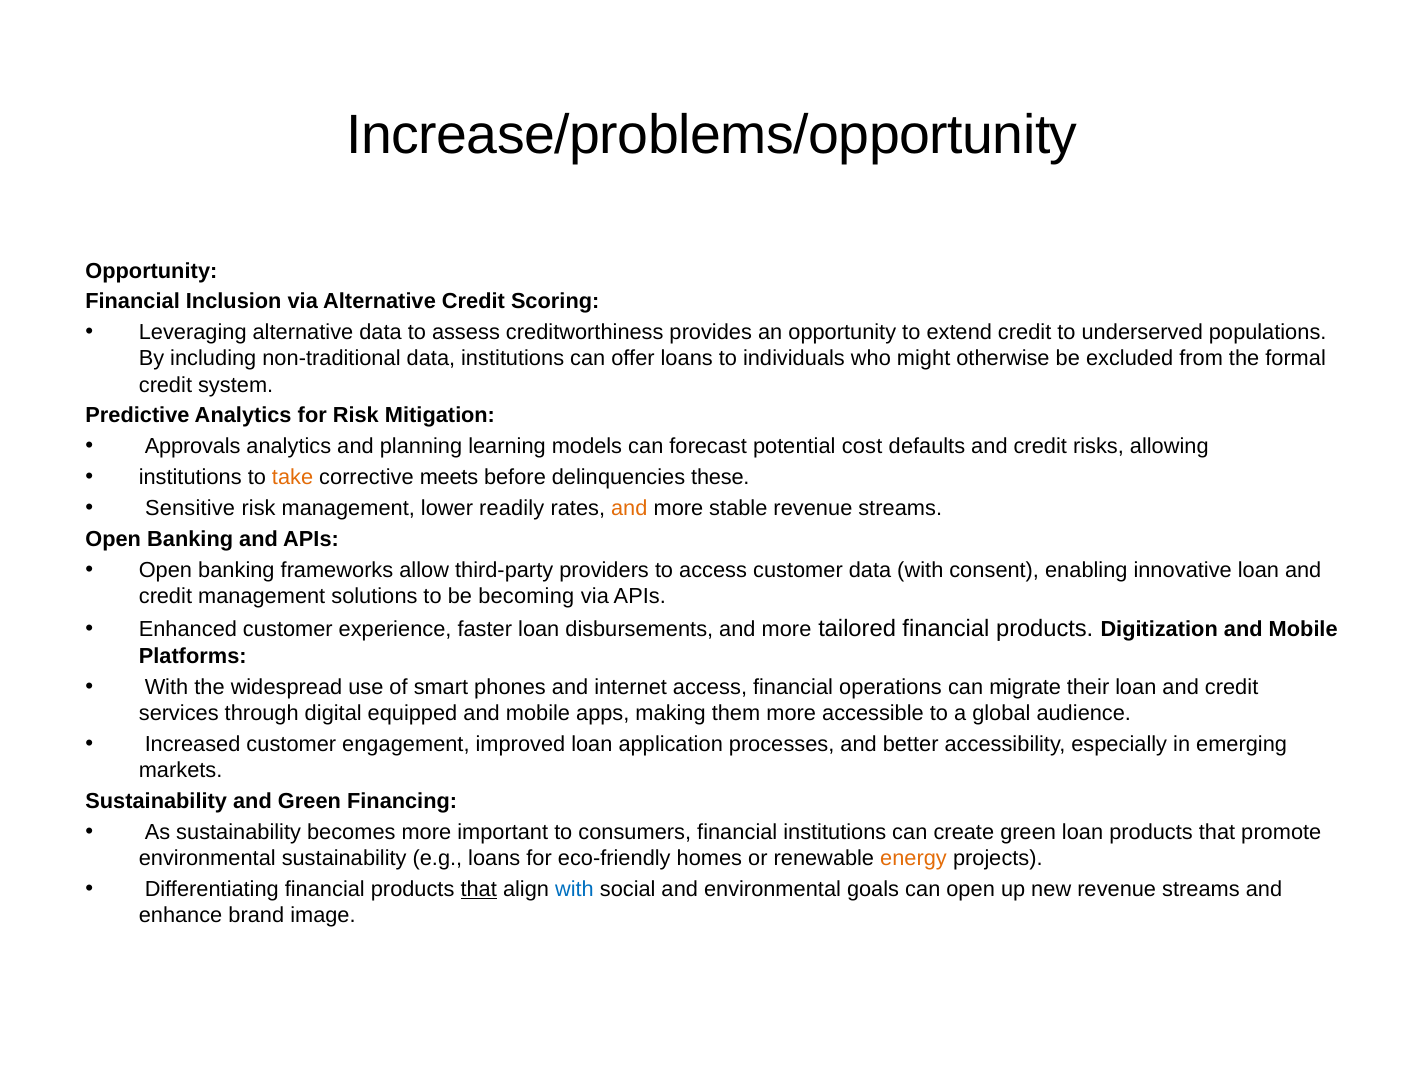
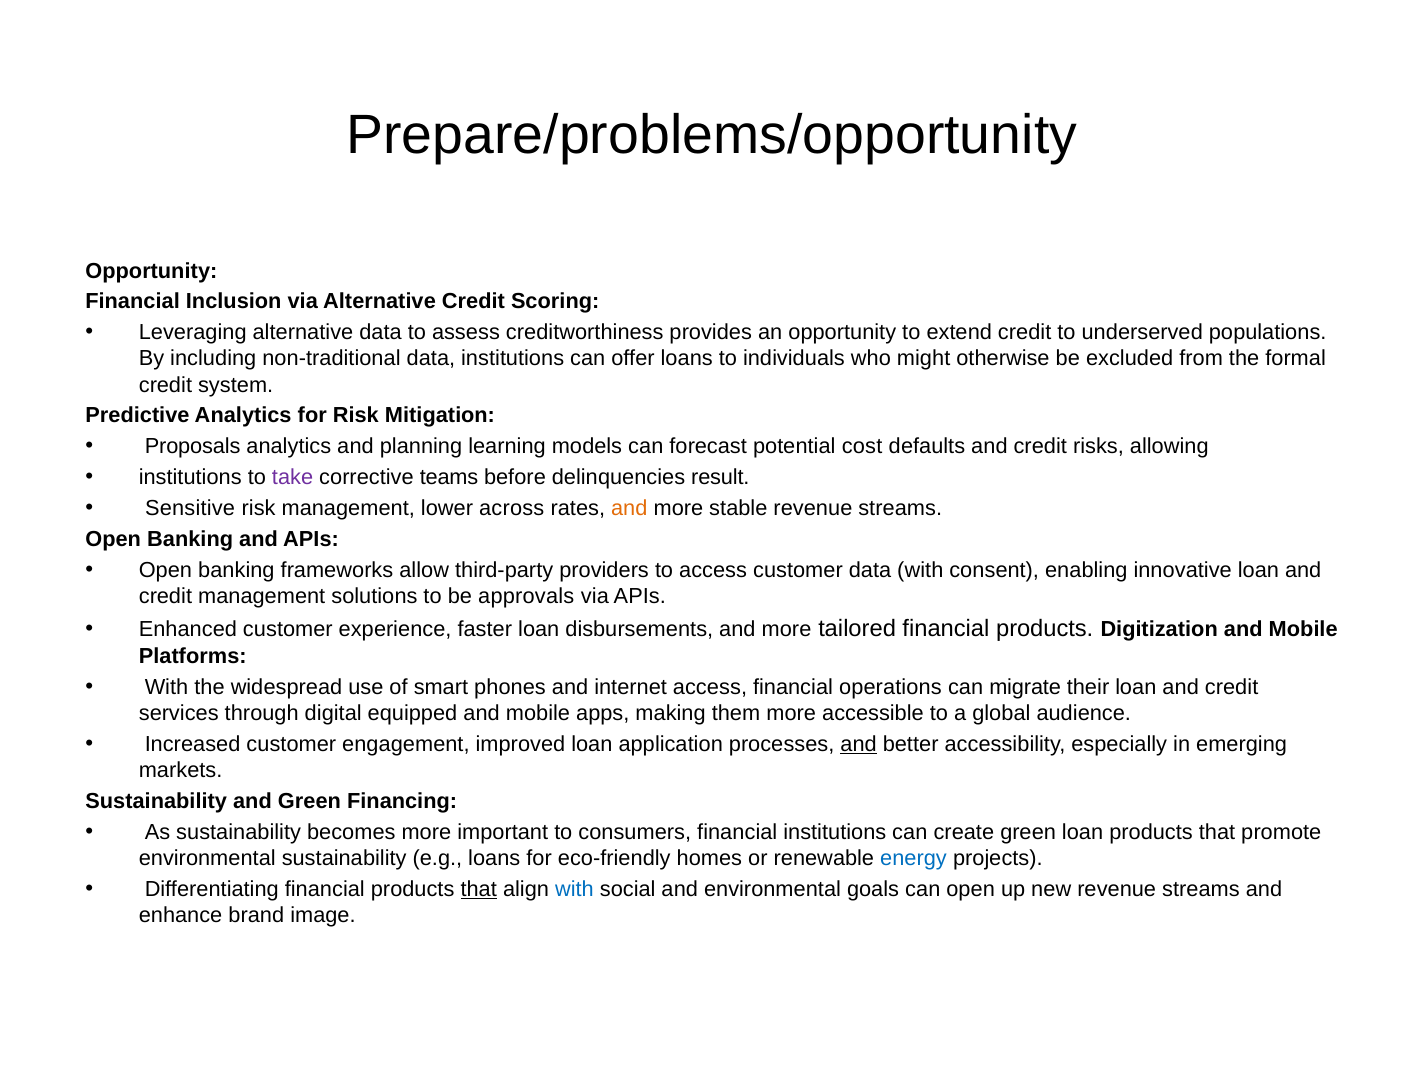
Increase/problems/opportunity: Increase/problems/opportunity -> Prepare/problems/opportunity (712, 136)
Approvals: Approvals -> Proposals (193, 447)
take colour: orange -> purple (293, 478)
meets: meets -> teams (449, 478)
these: these -> result (720, 478)
readily: readily -> across (512, 508)
becoming: becoming -> approvals (526, 596)
and underline: none -> present (859, 744)
energy colour: orange -> blue (914, 858)
